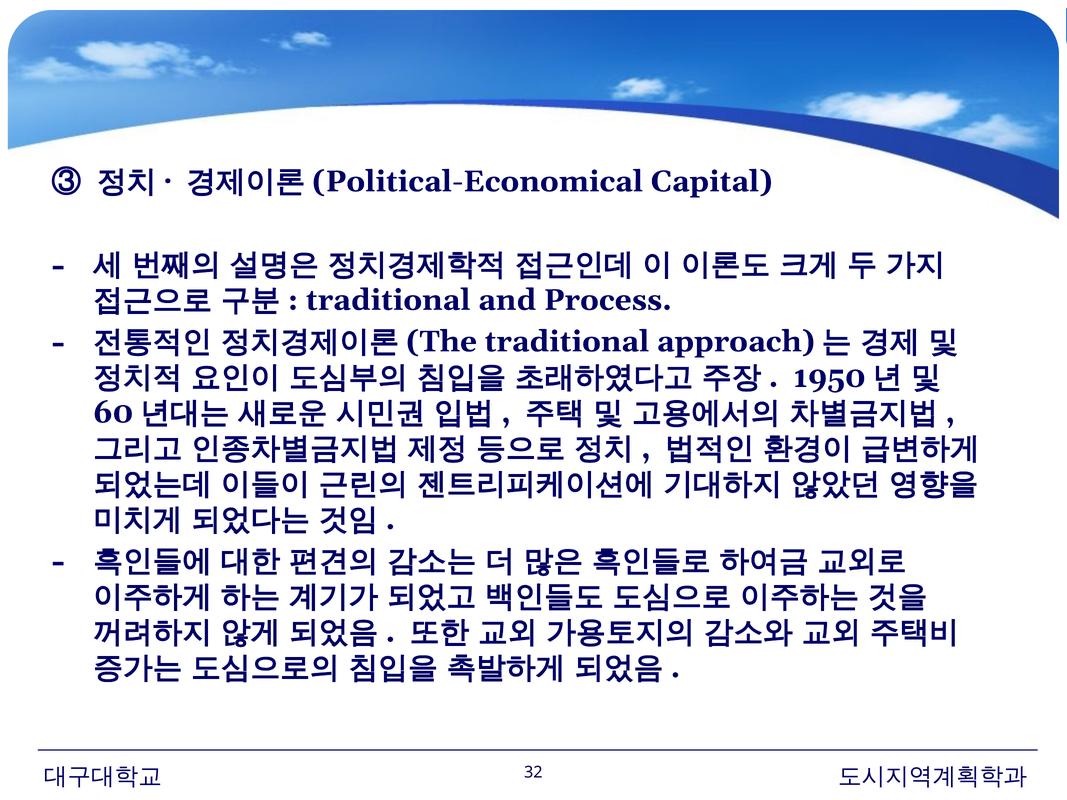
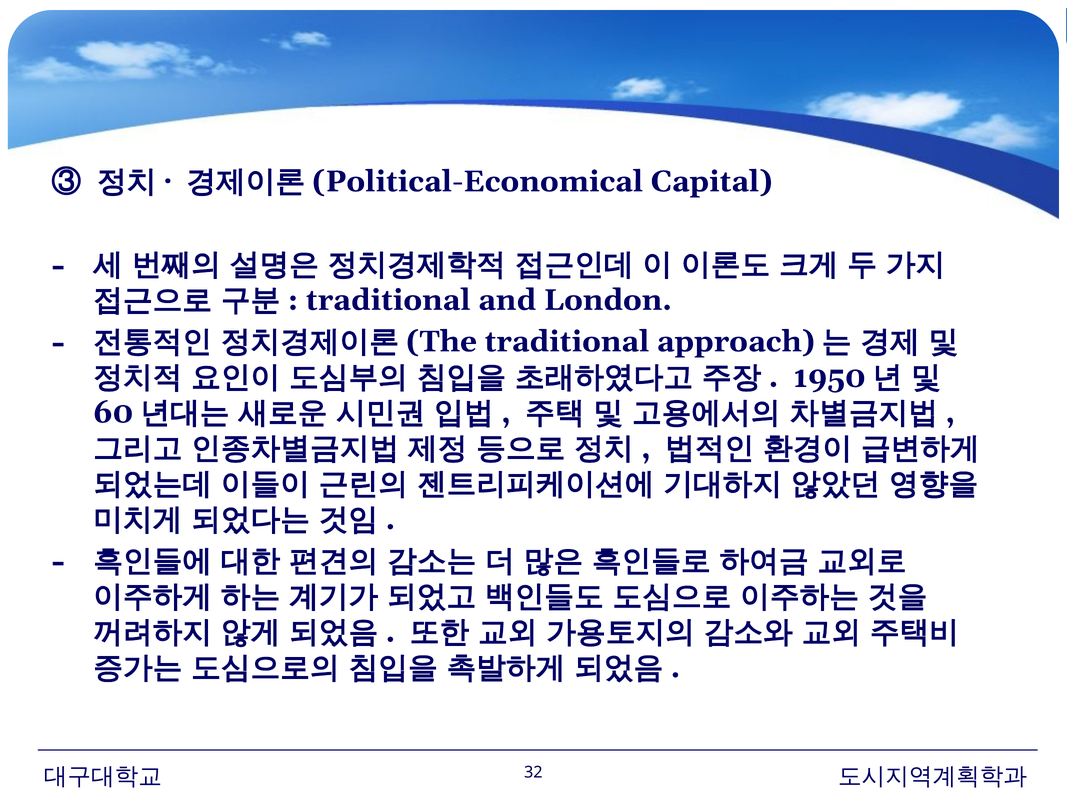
Process: Process -> London (608, 300)
